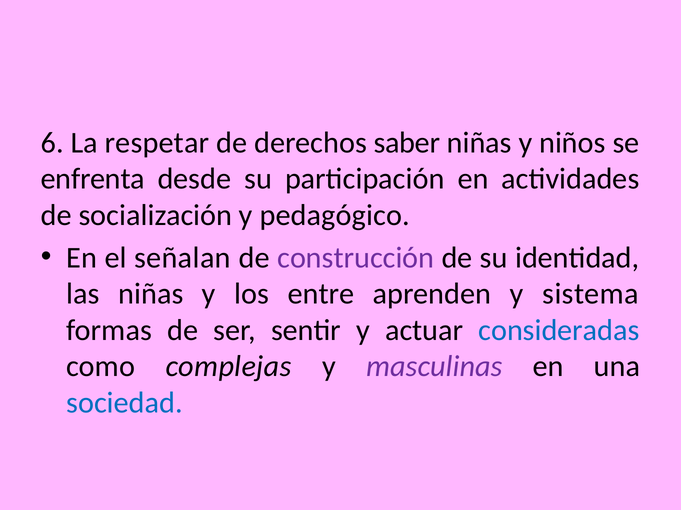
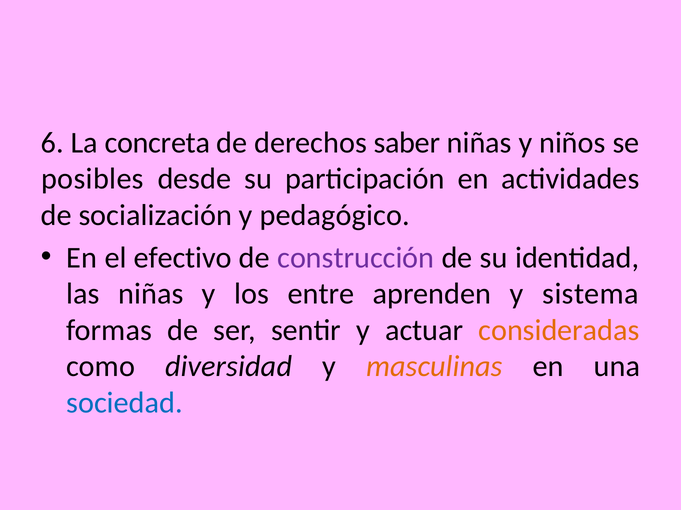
respetar: respetar -> concreta (157, 143)
enfrenta: enfrenta -> posibles (93, 179)
señalan: señalan -> efectivo (183, 258)
consideradas colour: blue -> orange (559, 331)
complejas: complejas -> diversidad (229, 367)
masculinas colour: purple -> orange (434, 367)
